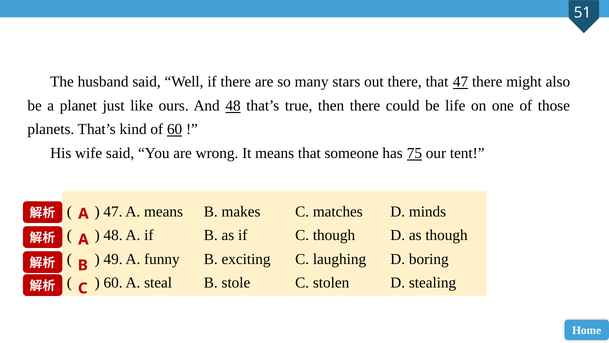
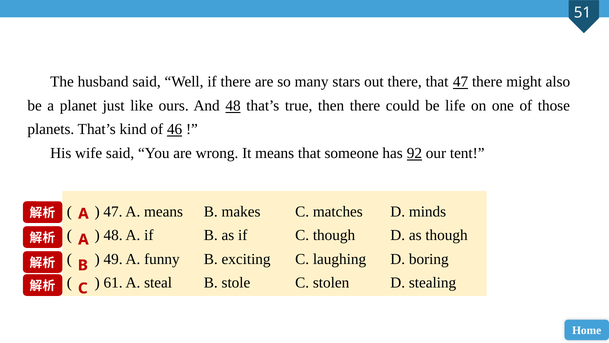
of 60: 60 -> 46 (175, 129)
75: 75 -> 92 (414, 153)
60: 60 -> 61 (113, 283)
